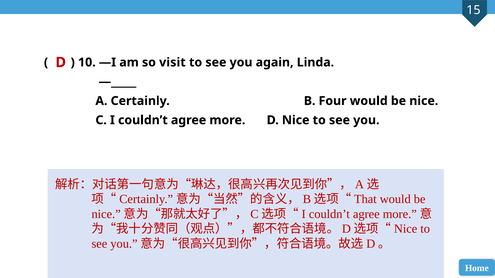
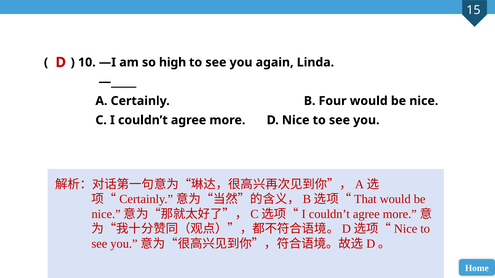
visit: visit -> high (173, 62)
